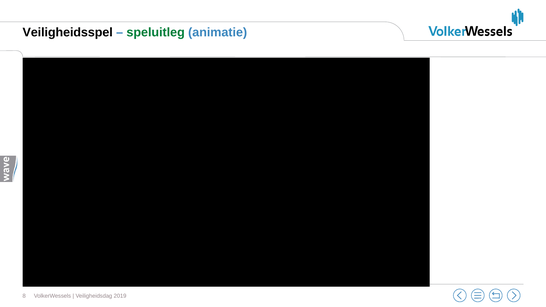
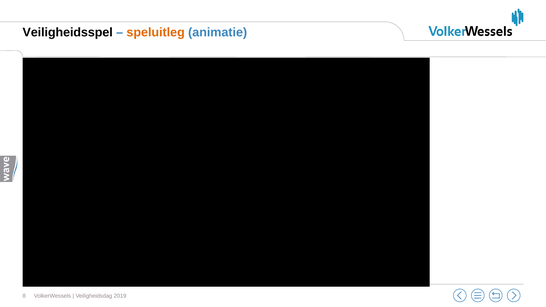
speluitleg colour: green -> orange (156, 32)
